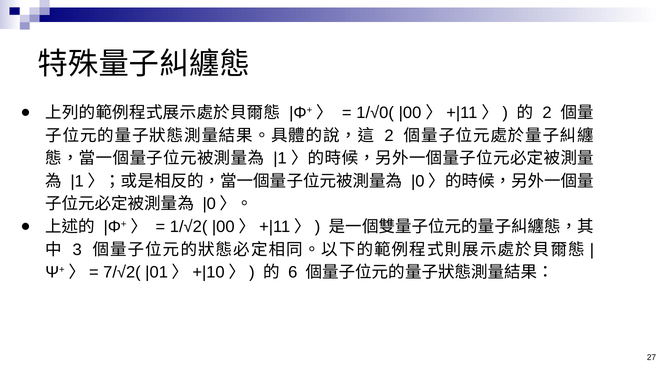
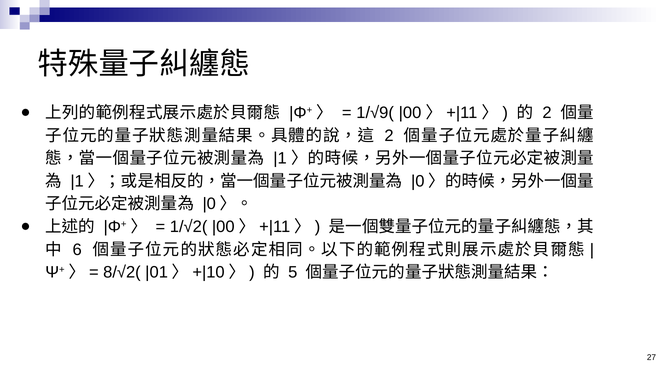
1/√0(: 1/√0( -> 1/√9( (375, 113)
3: 3 -> 6 (77, 250)
7/√2(: 7/√2( -> 8/√2( (122, 272)
6: 6 -> 5 (293, 272)
